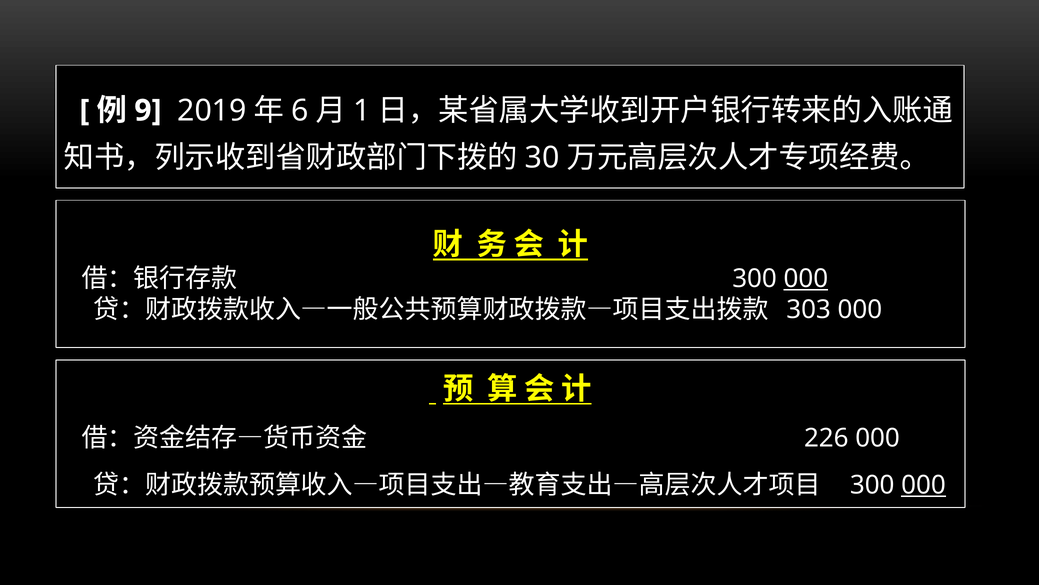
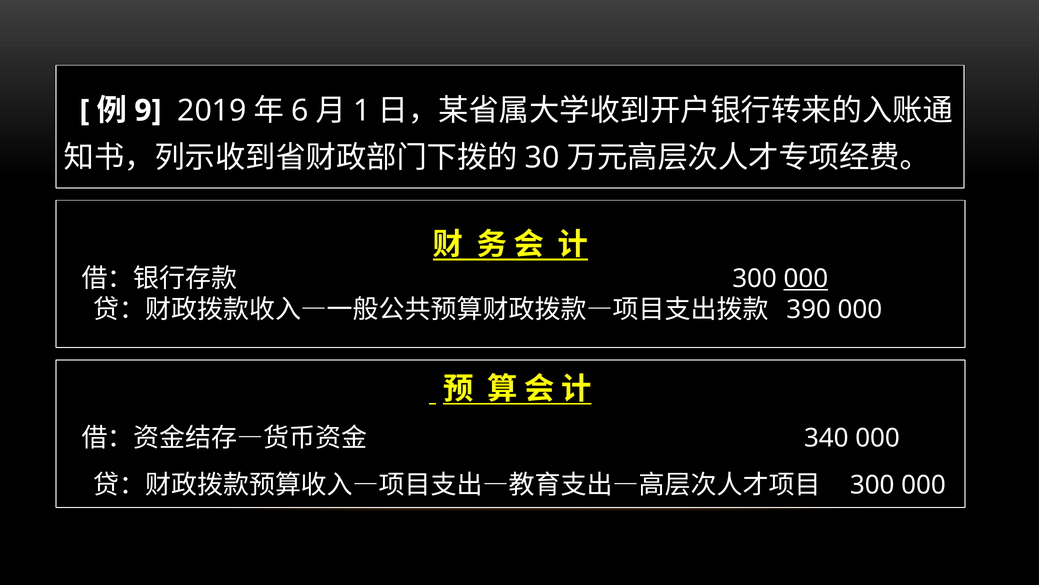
303: 303 -> 390 (809, 309)
226: 226 -> 340 (826, 438)
000 underline: present -> none (924, 485)
